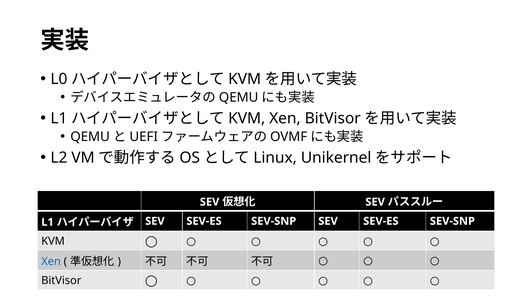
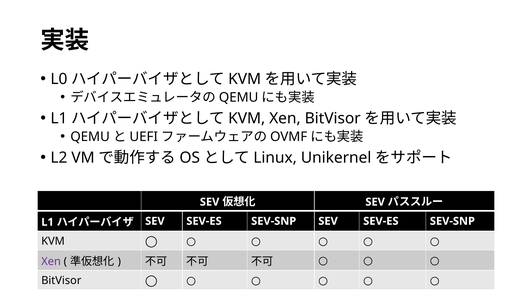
Xen colour: blue -> purple (51, 261)
